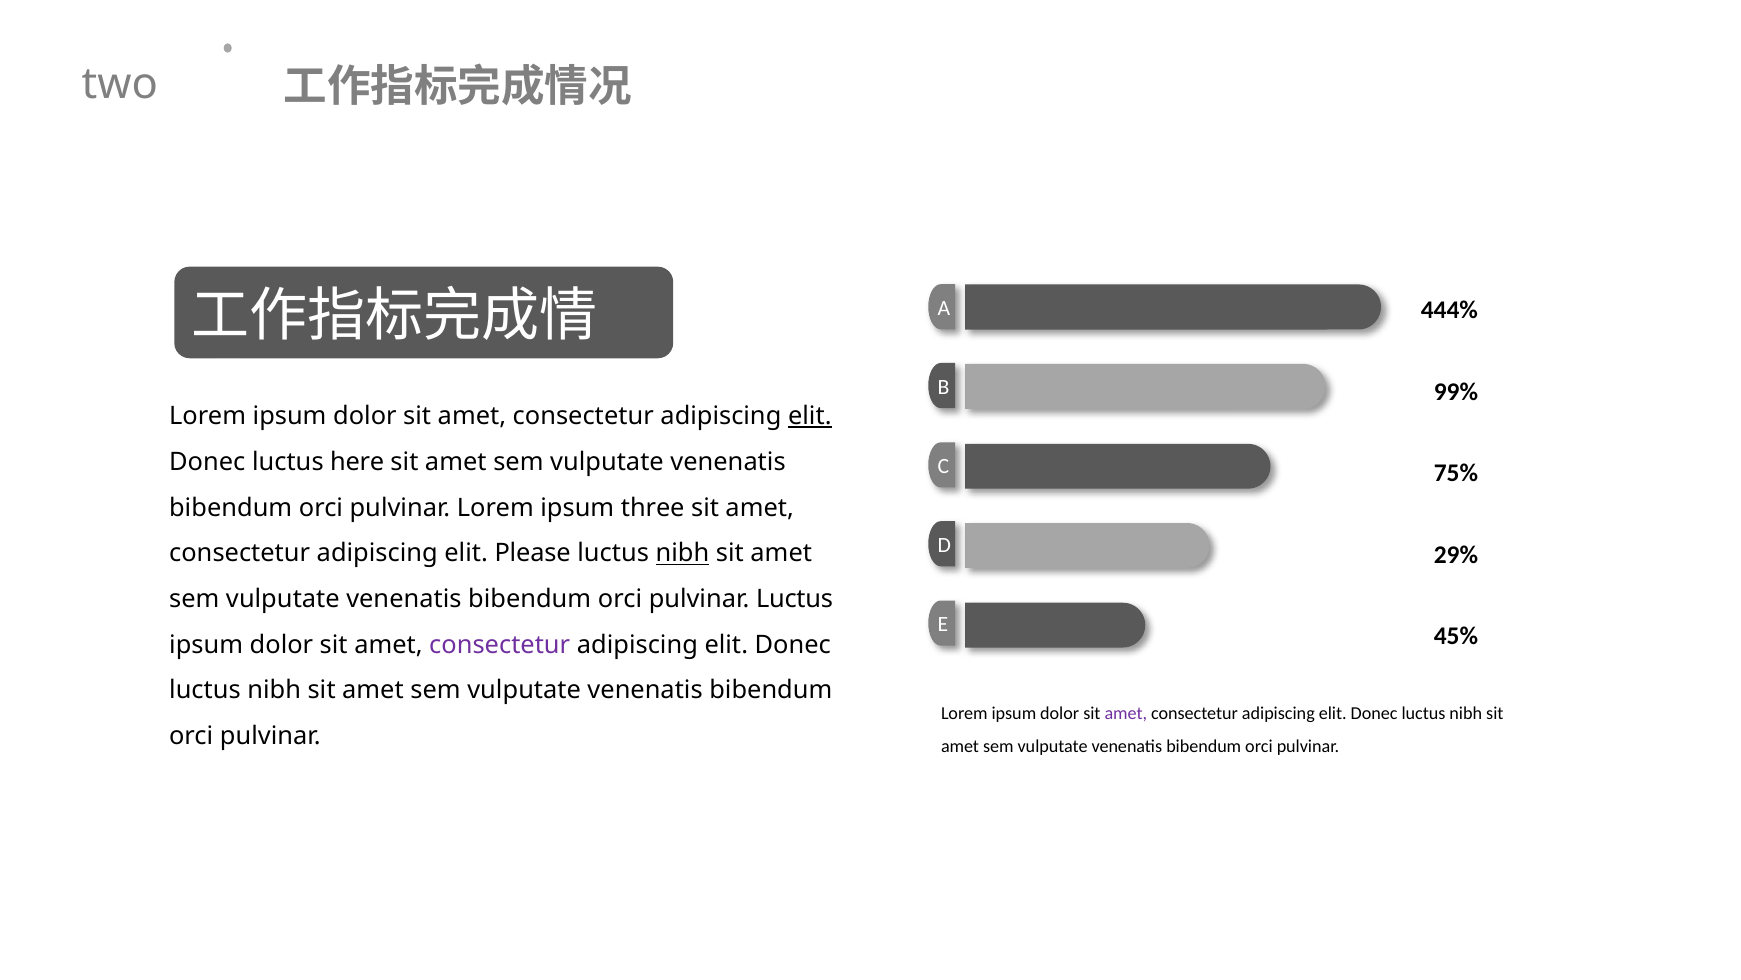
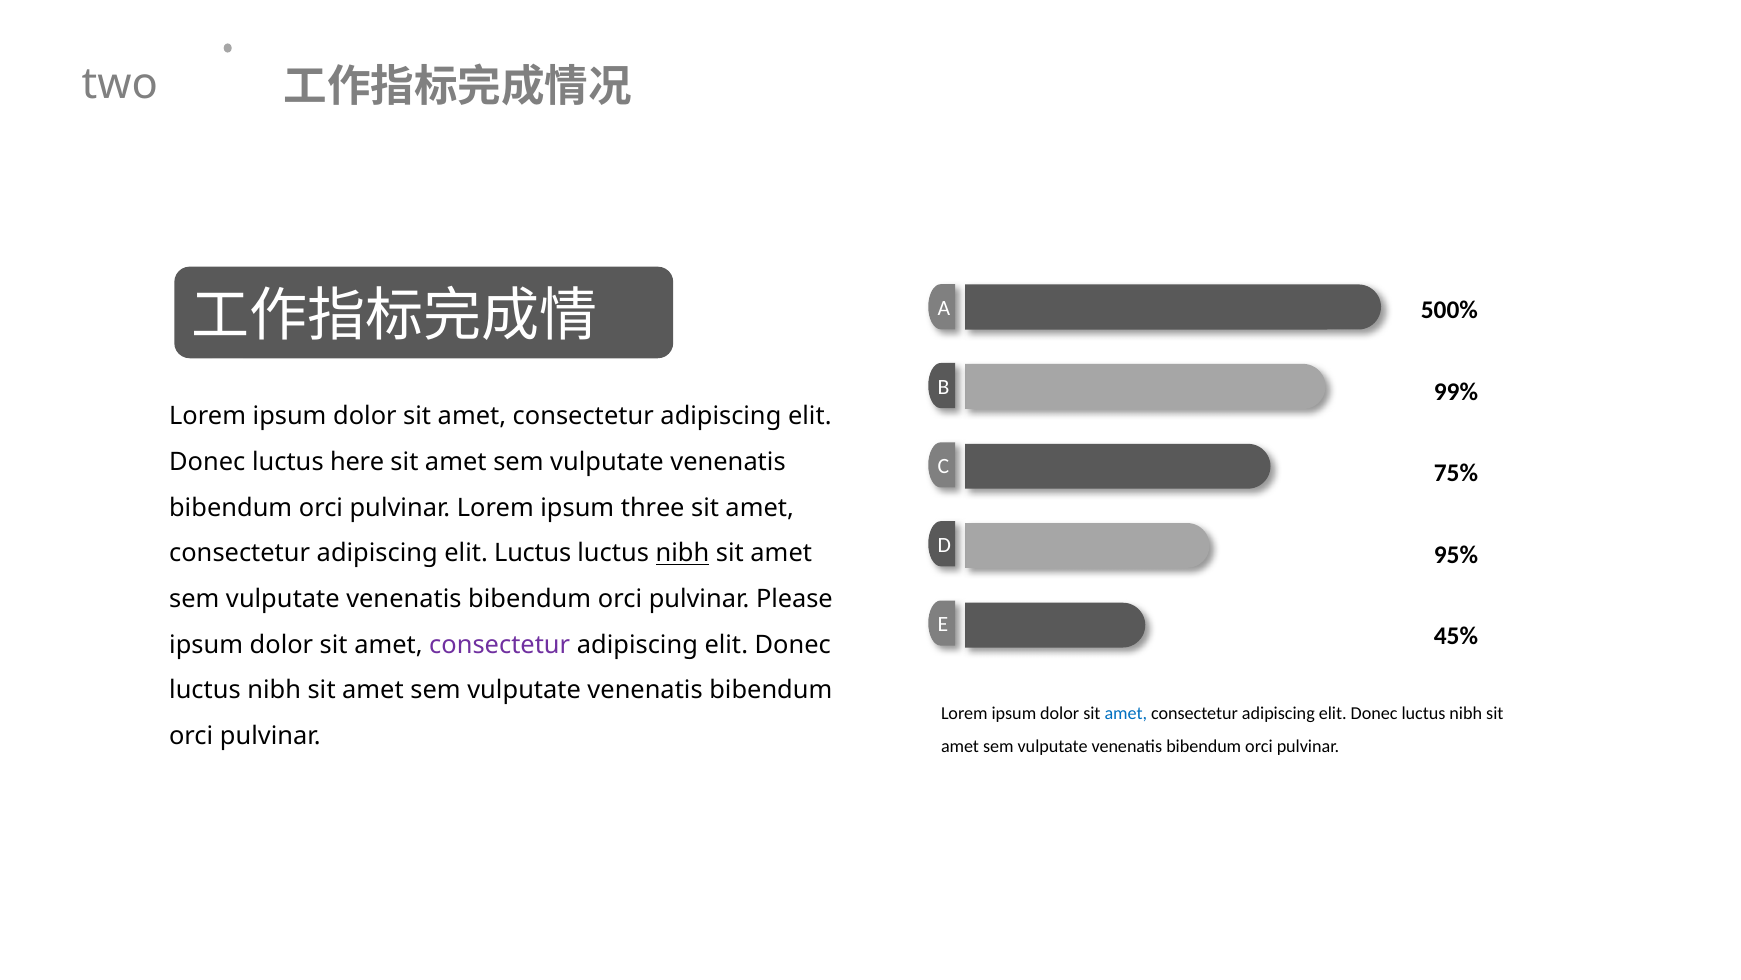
444%: 444% -> 500% (1449, 310)
elit underline: present -> none (810, 416)
29%: 29% -> 95% (1456, 554)
elit Please: Please -> Luctus (533, 553)
pulvinar Luctus: Luctus -> Please (794, 599)
amet colour: purple -> blue (1126, 713)
